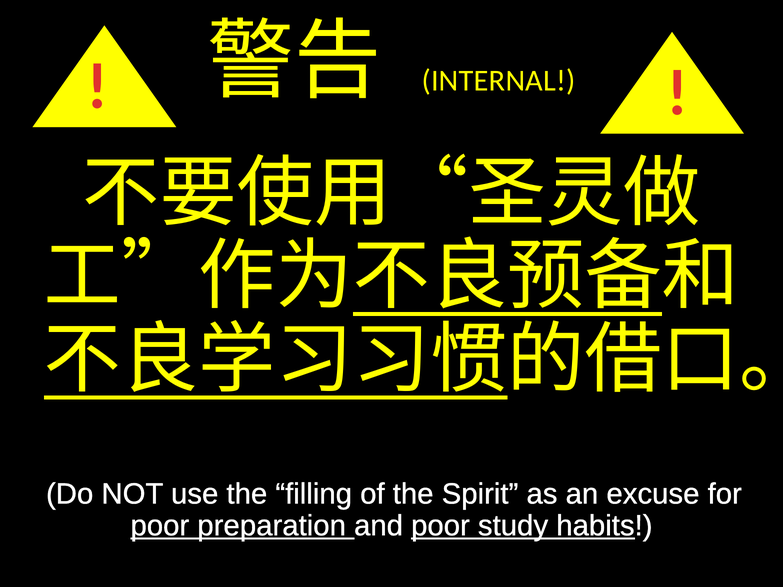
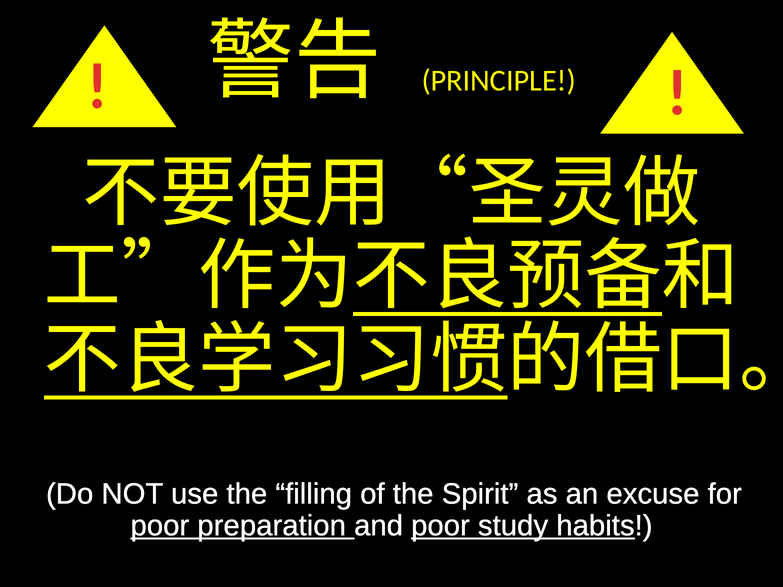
INTERNAL: INTERNAL -> PRINCIPLE (499, 81)
